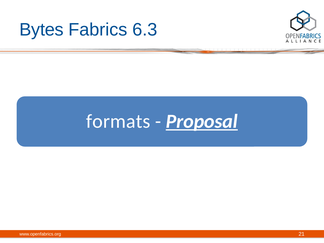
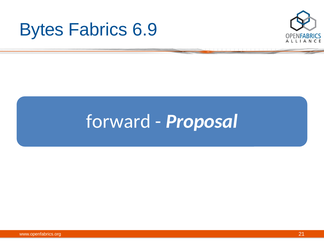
6.3: 6.3 -> 6.9 (145, 30)
formats: formats -> forward (118, 121)
Proposal underline: present -> none (202, 121)
